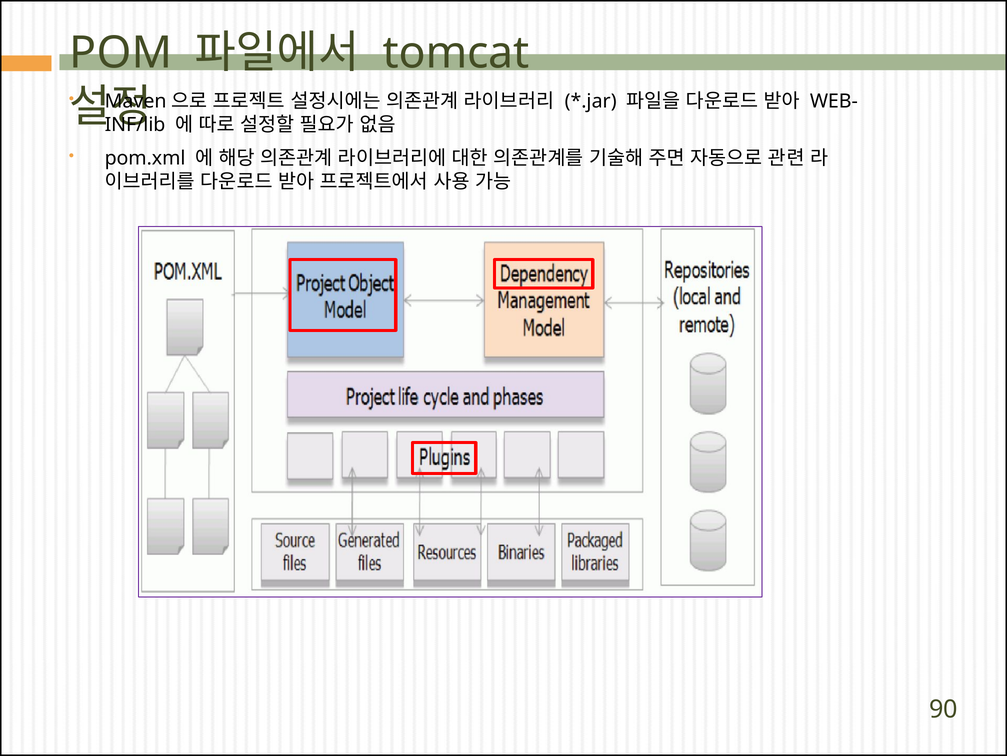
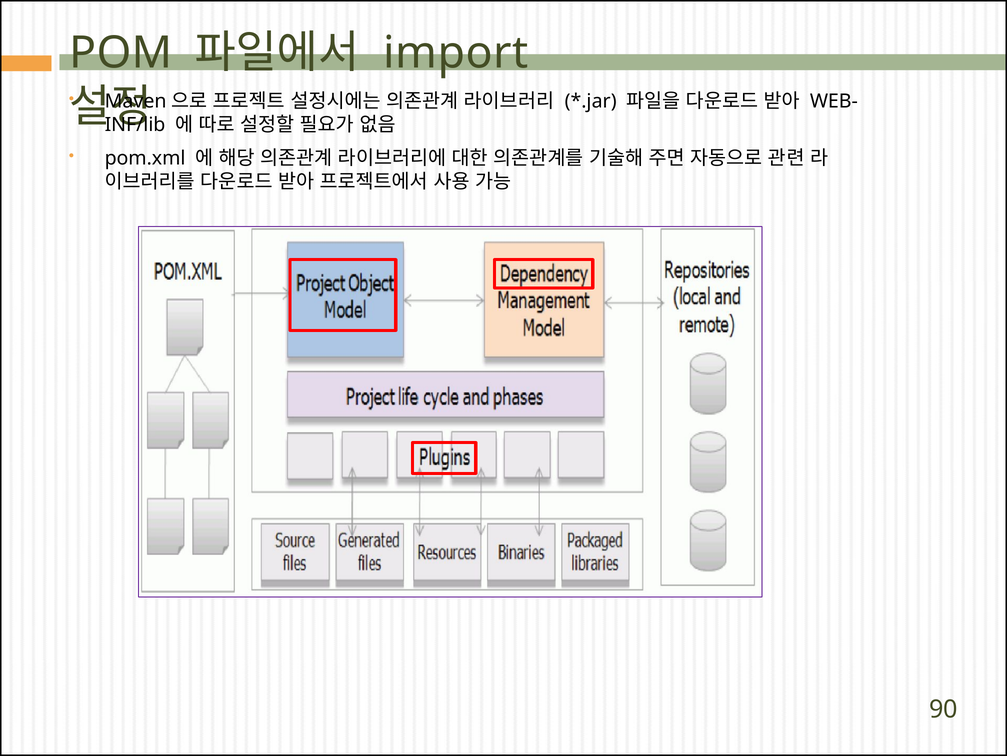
tomcat: tomcat -> import (456, 53)
